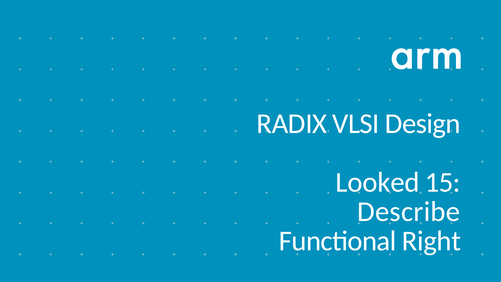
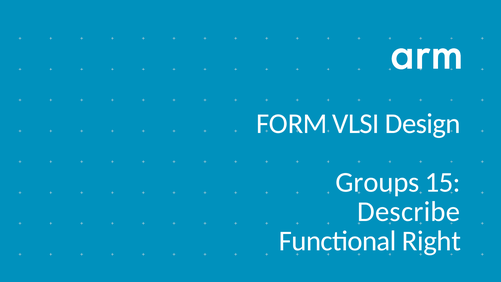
RADIX: RADIX -> FORM (292, 124)
Looked: Looked -> Groups (378, 182)
